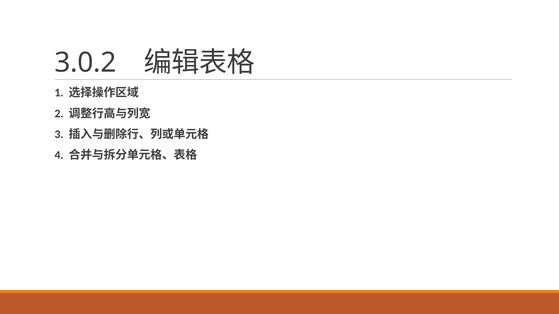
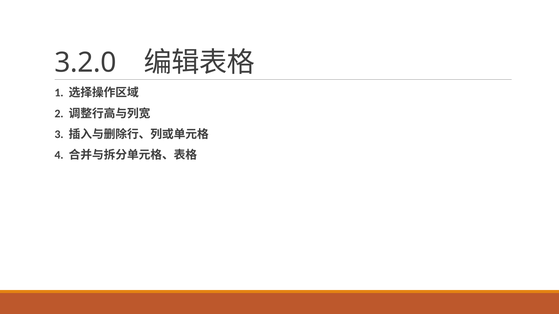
3.0.2: 3.0.2 -> 3.2.0 (85, 63)
